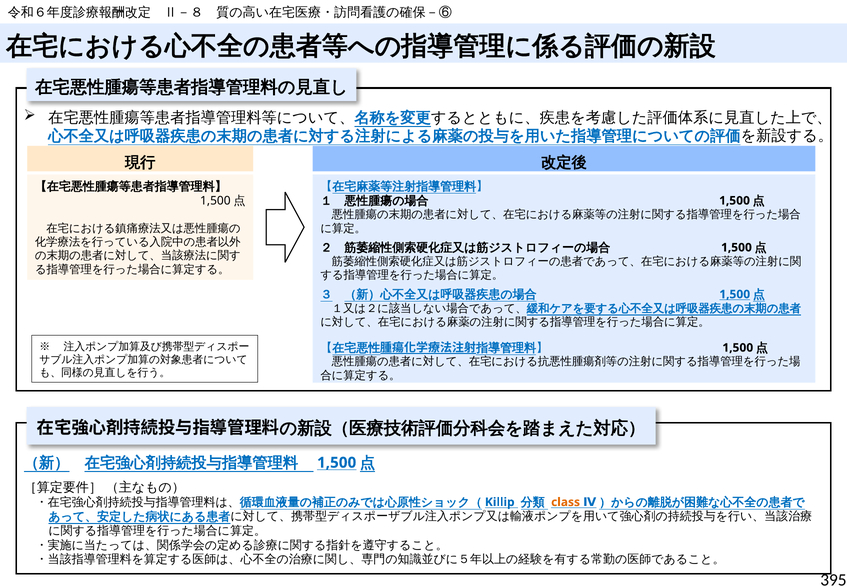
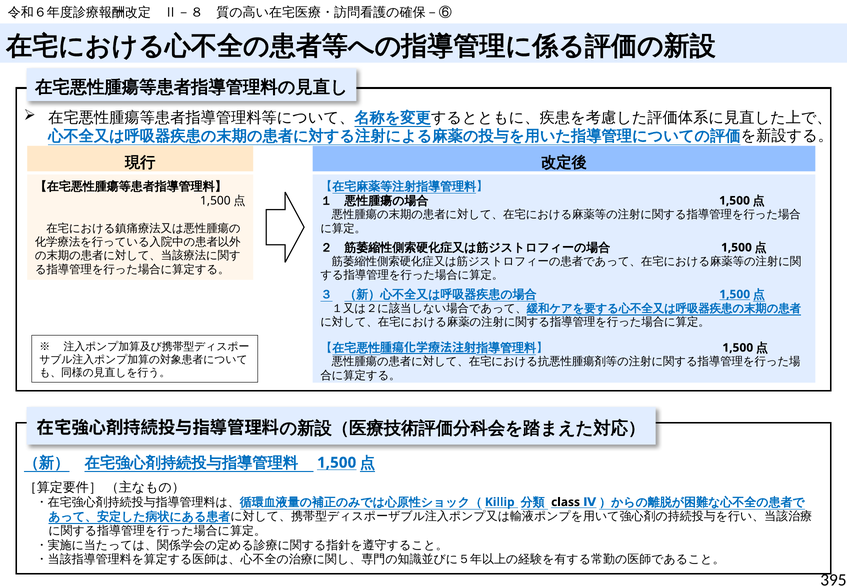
class colour: orange -> black (566, 502)
